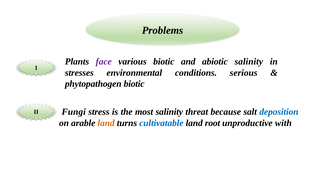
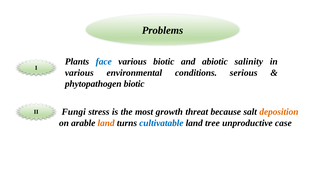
face colour: purple -> blue (104, 62)
stresses: stresses -> various (79, 73)
most salinity: salinity -> growth (169, 112)
deposition colour: blue -> orange (279, 112)
root: root -> tree (212, 123)
with: with -> case (283, 123)
